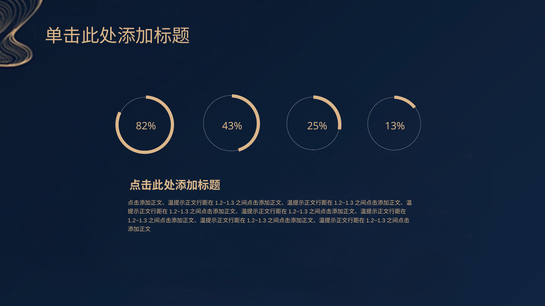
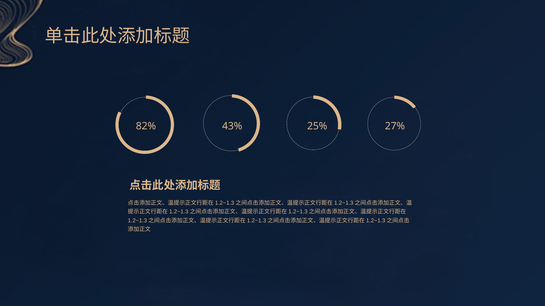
13%: 13% -> 27% (395, 126)
